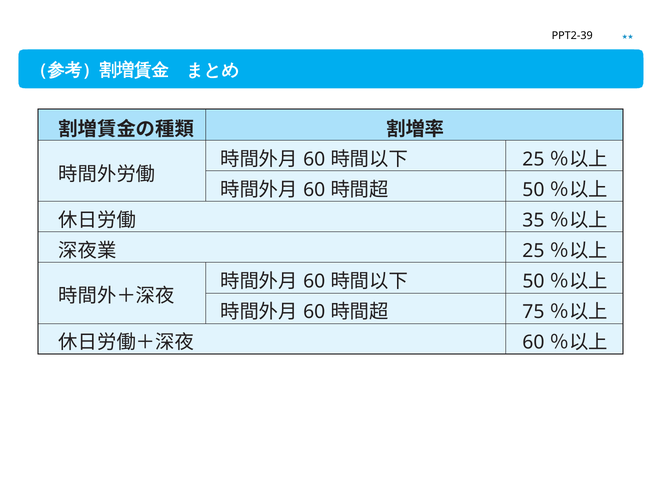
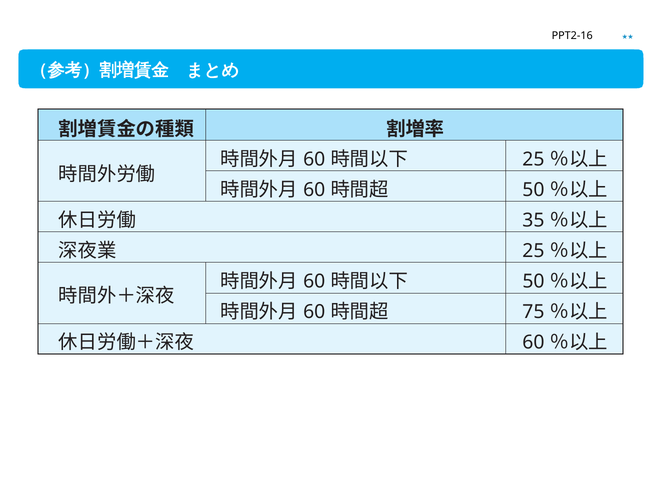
PPT2-39: PPT2-39 -> PPT2-16 (572, 35)
